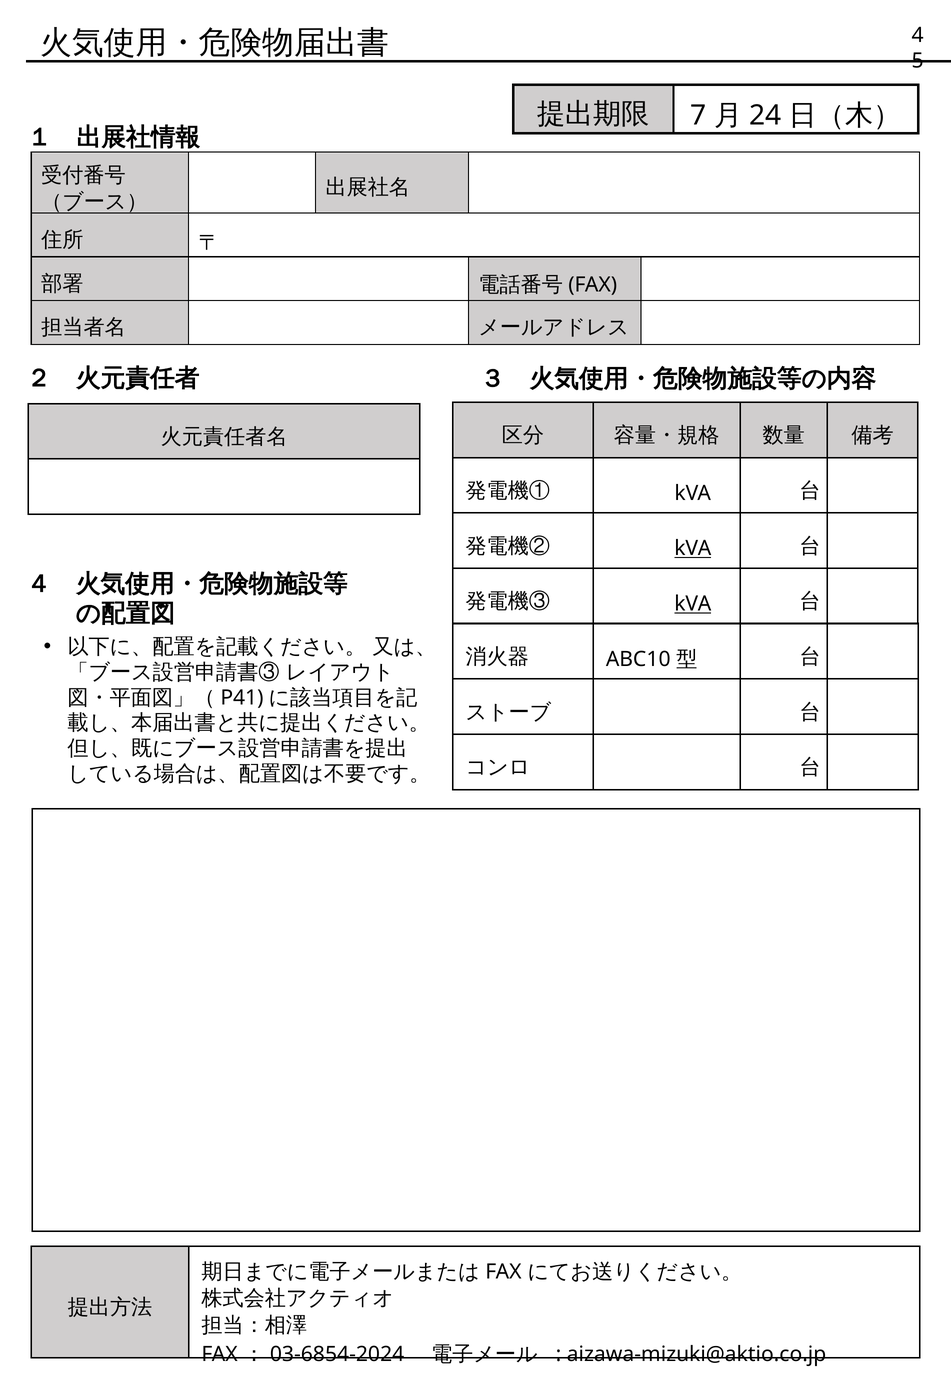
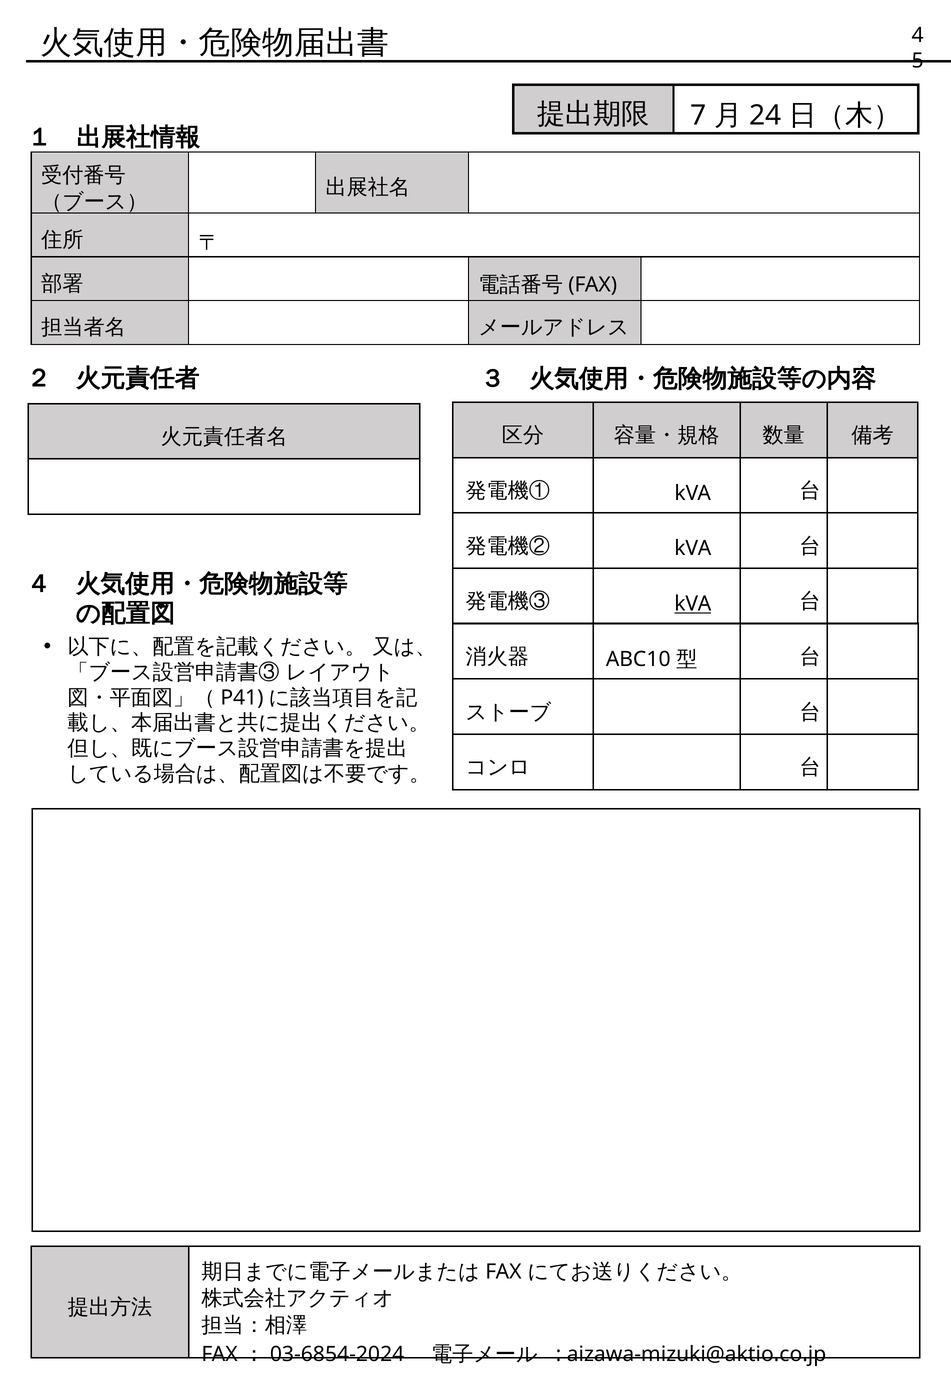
kVA underline: present -> none (693, 548)
